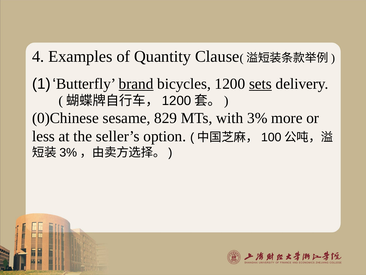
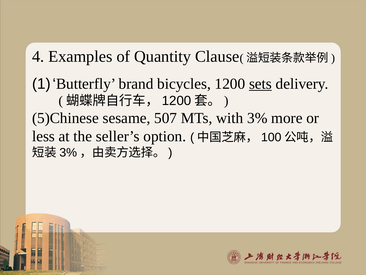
brand underline: present -> none (136, 84)
0)Chinese: 0)Chinese -> 5)Chinese (65, 118)
829: 829 -> 507 (166, 118)
